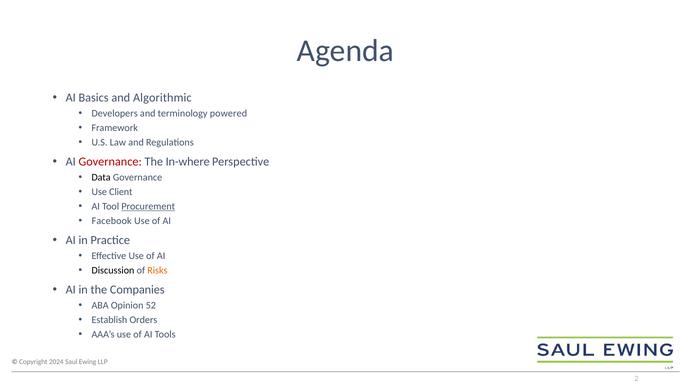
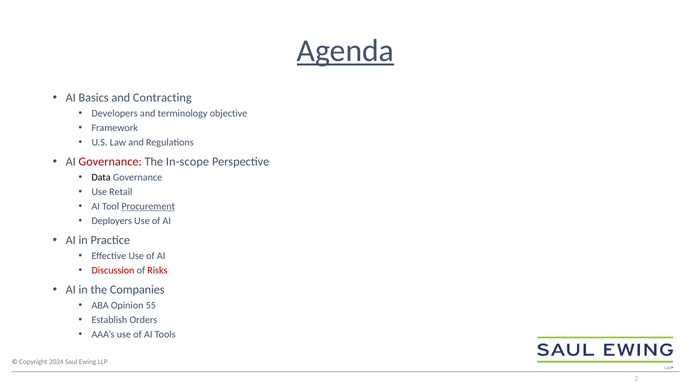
Agenda underline: none -> present (345, 51)
Algorithmic: Algorithmic -> Contracting (162, 98)
powered: powered -> objective (229, 113)
In-where: In-where -> In-scope (188, 162)
Client: Client -> Retail (121, 192)
Facebook: Facebook -> Deployers (112, 221)
Discussion colour: black -> red (113, 270)
Risks colour: orange -> red (157, 270)
52: 52 -> 55 (151, 305)
